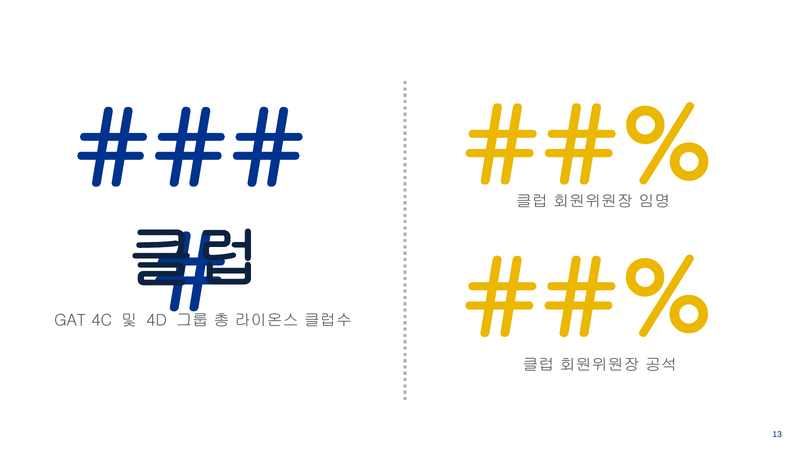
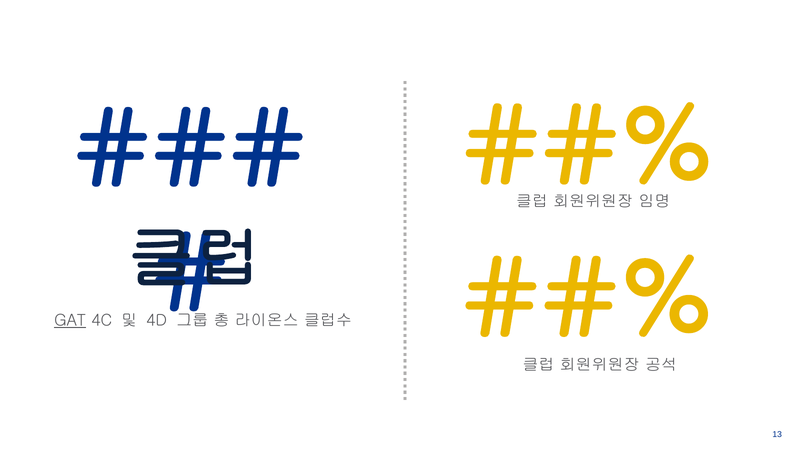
GAT underline: none -> present (70, 320)
